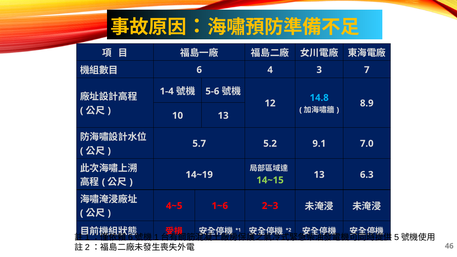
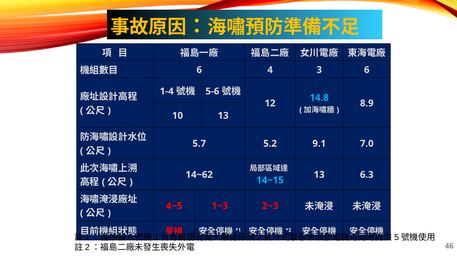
3 7: 7 -> 6 (367, 70)
14~19: 14~19 -> 14~62 (199, 175)
14~15 colour: light green -> light blue (270, 180)
1~6: 1~6 -> 1~3 (220, 206)
